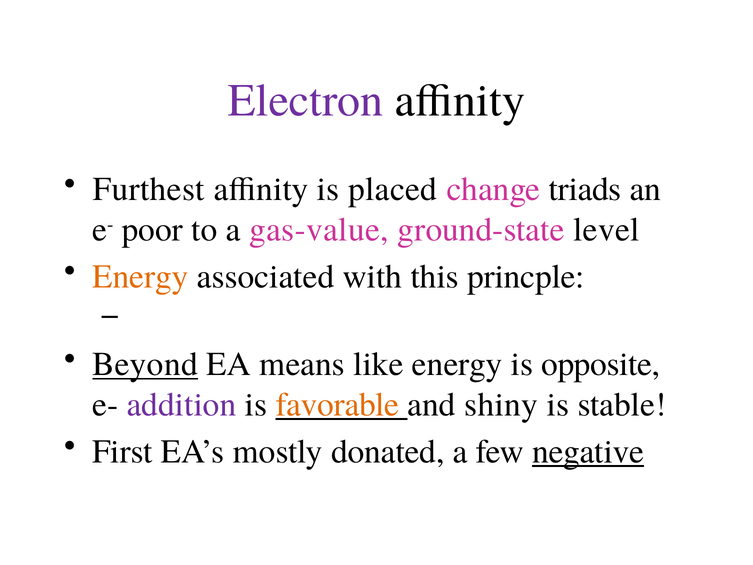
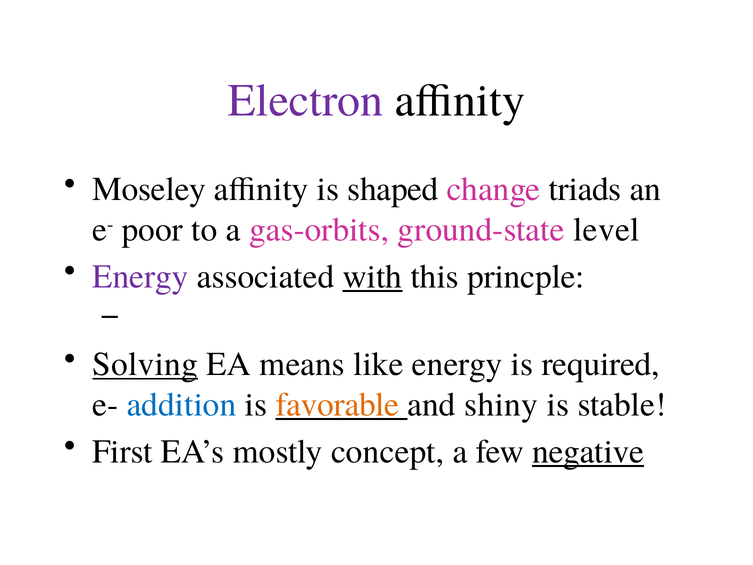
Furthest: Furthest -> Moseley (149, 189)
placed: placed -> shaped (393, 189)
gas-value: gas-value -> gas-orbits (319, 229)
Energy colour: orange -> purple (140, 276)
with underline: none -> present (372, 276)
Beyond: Beyond -> Solving (145, 364)
opposite: opposite -> required (601, 364)
addition colour: purple -> blue (181, 404)
donated: donated -> concept (388, 451)
